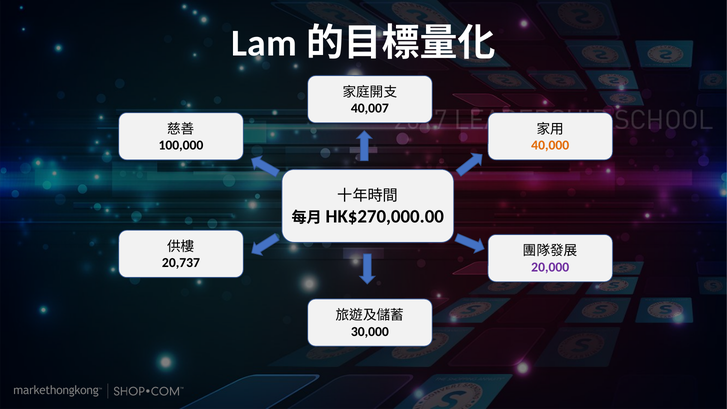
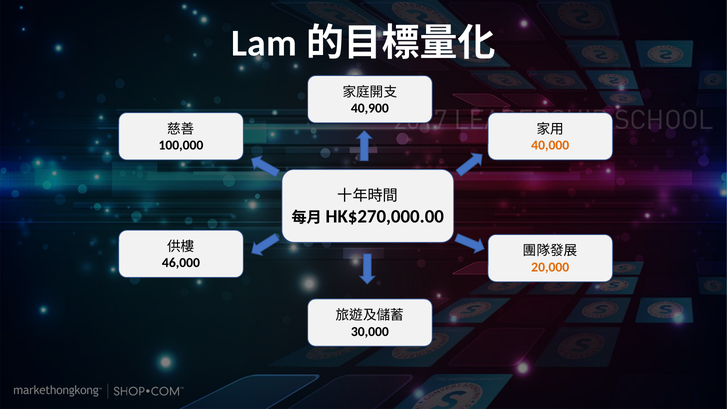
40,007: 40,007 -> 40,900 (370, 108)
20,737: 20,737 -> 46,000 (181, 263)
20,000 colour: purple -> orange (550, 267)
